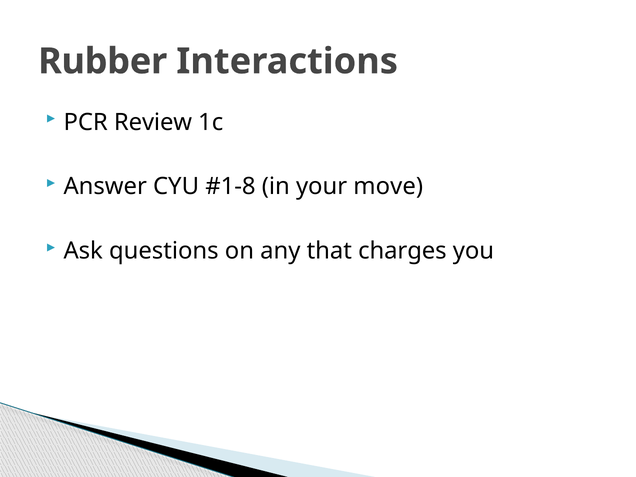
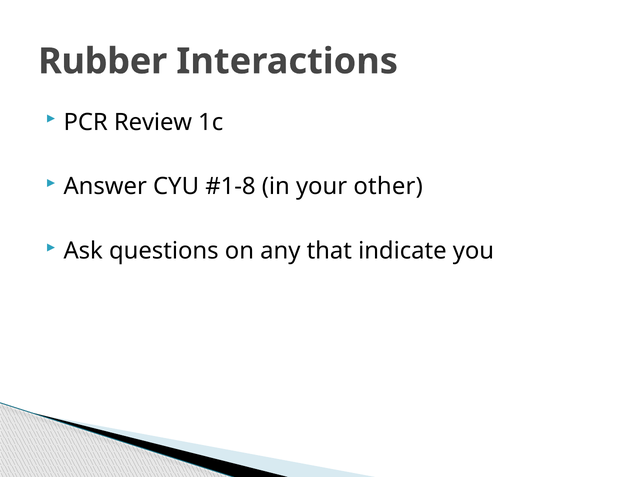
move: move -> other (388, 187)
charges: charges -> indicate (402, 251)
